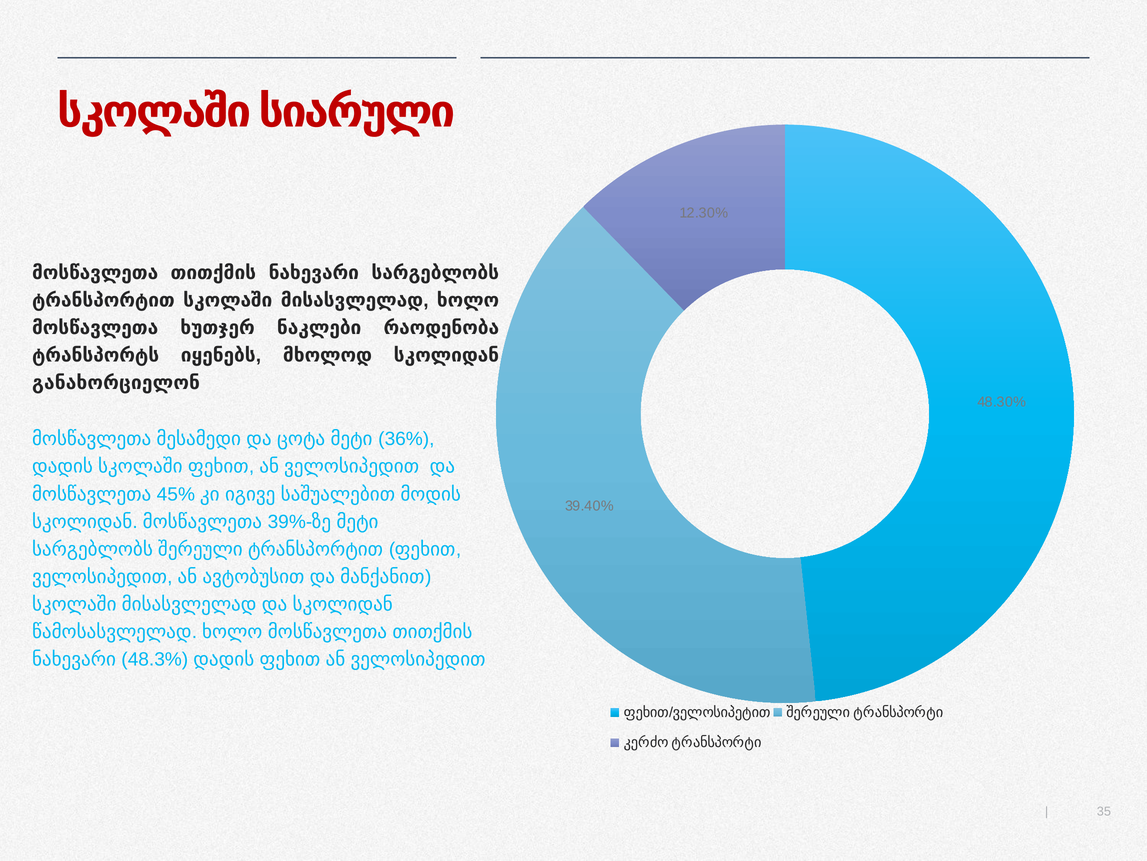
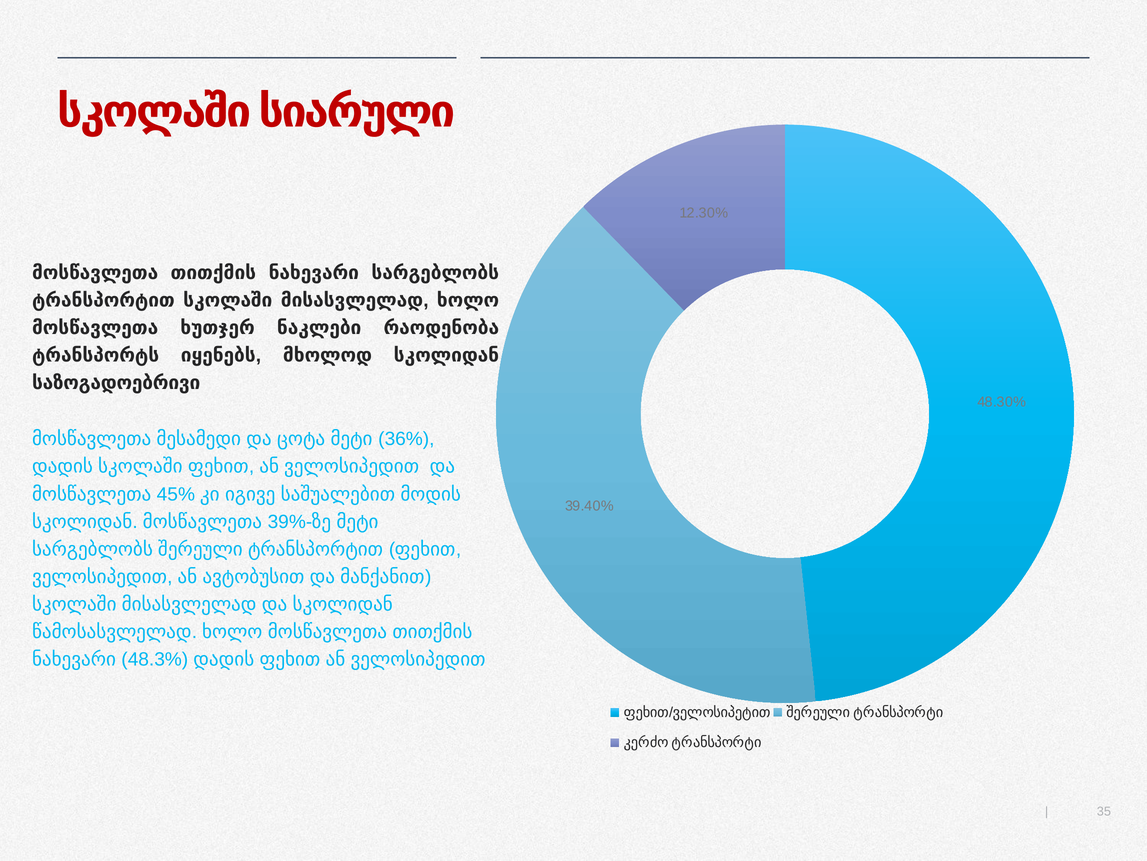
განახორციელონ: განახორციელონ -> საზოგადოებრივი (116, 383)
